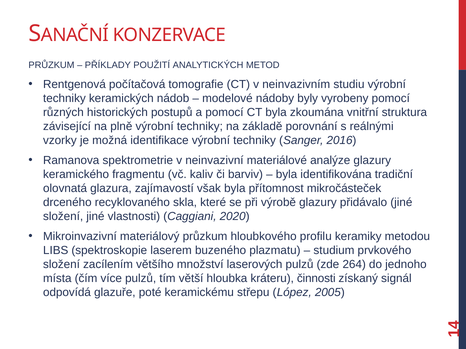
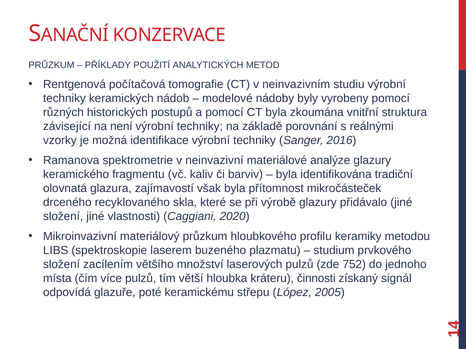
plně: plně -> není (121, 126)
264: 264 -> 752 (354, 265)
